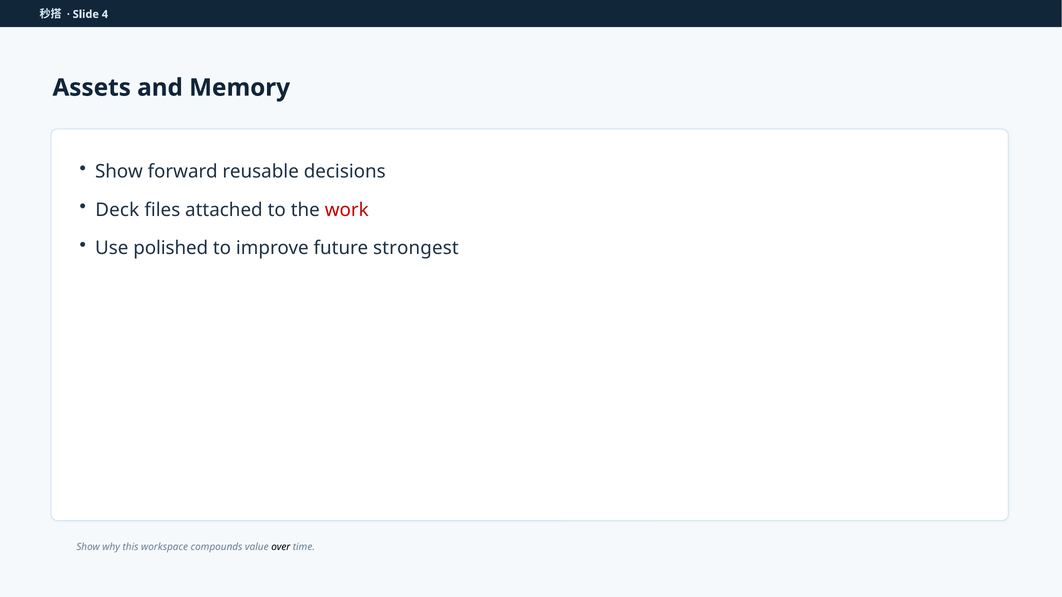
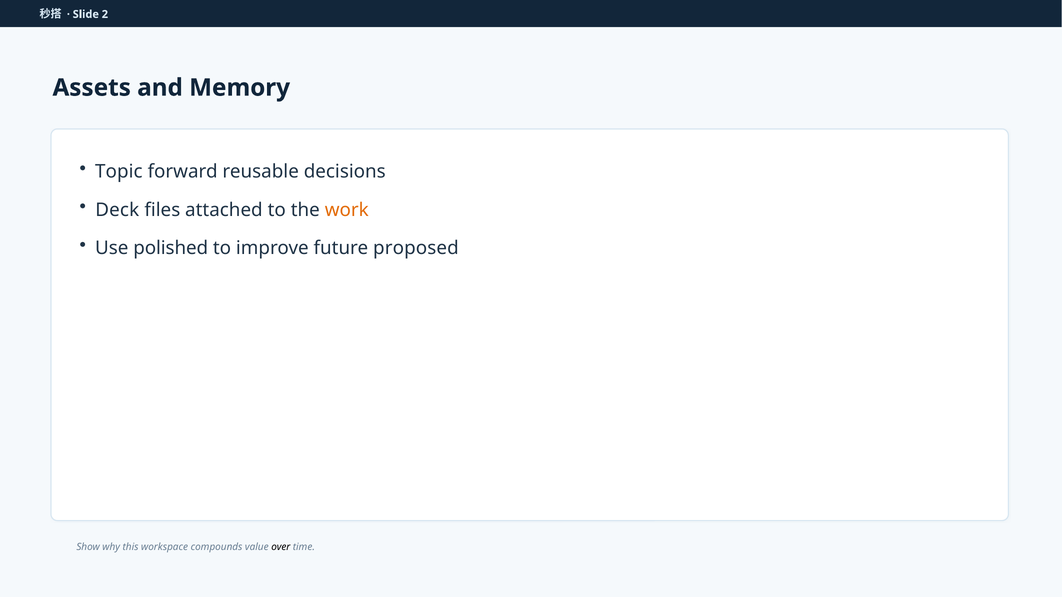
4: 4 -> 2 (105, 14)
Show: Show -> Topic (119, 172)
work colour: red -> orange (347, 210)
strongest: strongest -> proposed (416, 248)
